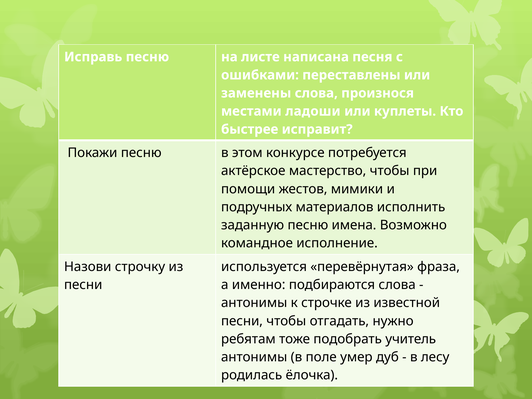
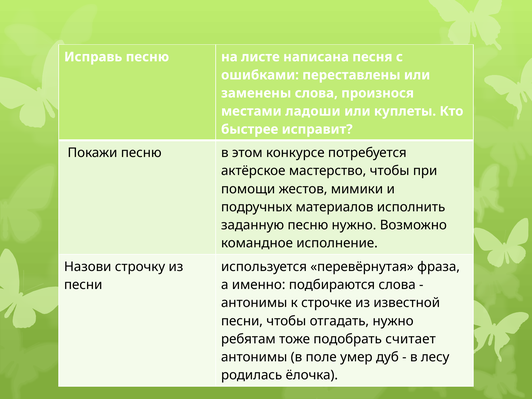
песню имена: имена -> нужно (354, 225)
учитель: учитель -> считает (411, 339)
